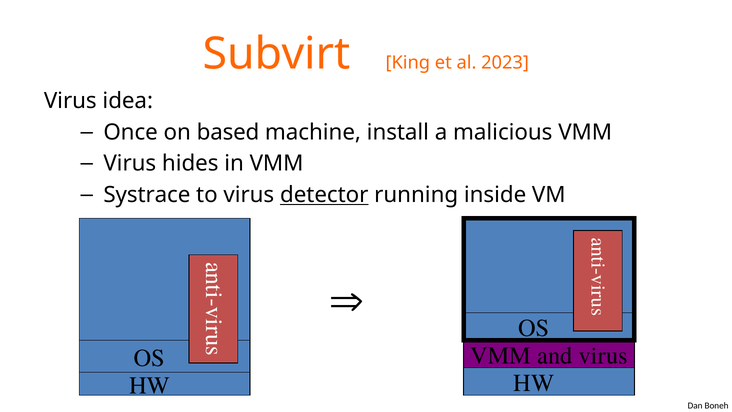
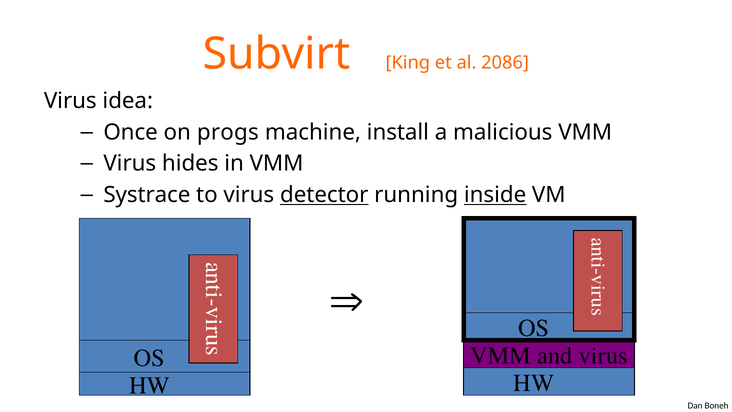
2023: 2023 -> 2086 (505, 63)
based: based -> progs (228, 132)
inside underline: none -> present (495, 195)
